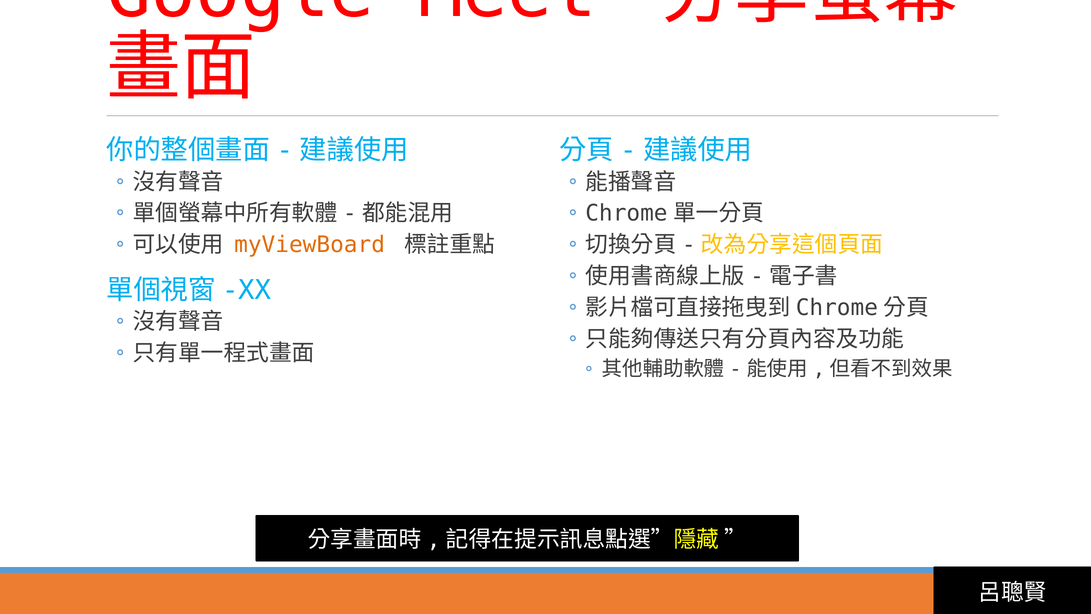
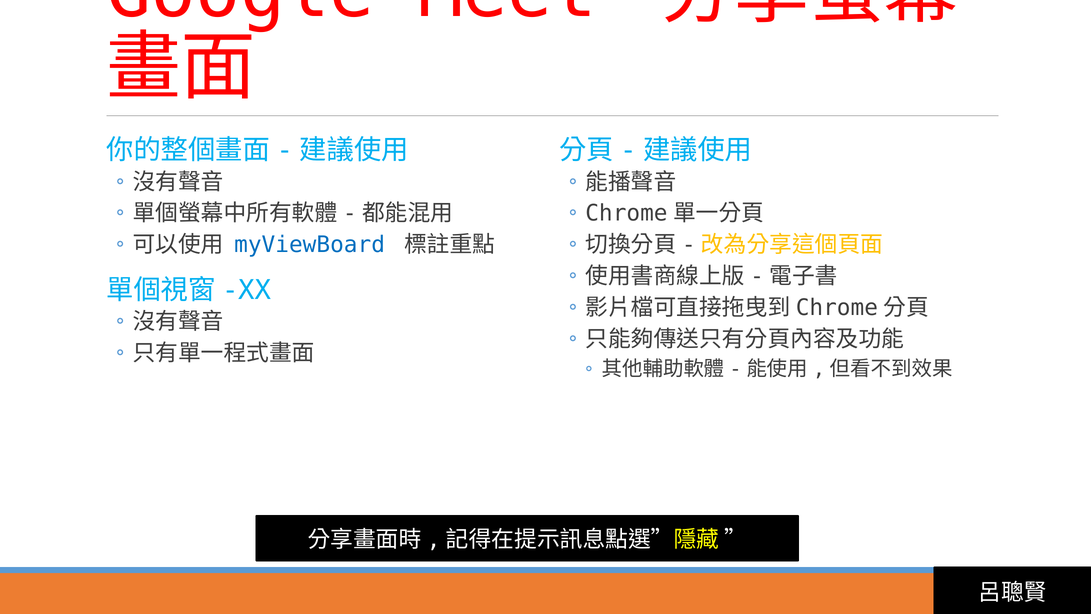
myViewBoard colour: orange -> blue (310, 245)
